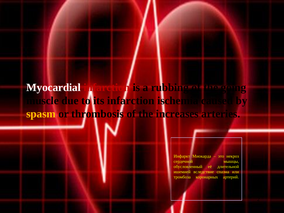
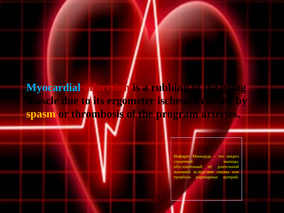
Myocardial colour: white -> light blue (54, 87)
its infarction: infarction -> ergometer (131, 101)
increases: increases -> program (177, 114)
